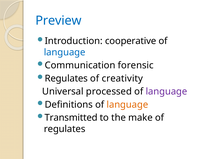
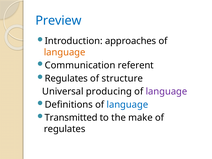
cooperative: cooperative -> approaches (131, 41)
language colour: blue -> orange (65, 52)
forensic: forensic -> referent (136, 65)
creativity: creativity -> structure (122, 78)
processed: processed -> producing (109, 92)
language colour: orange -> blue (127, 105)
